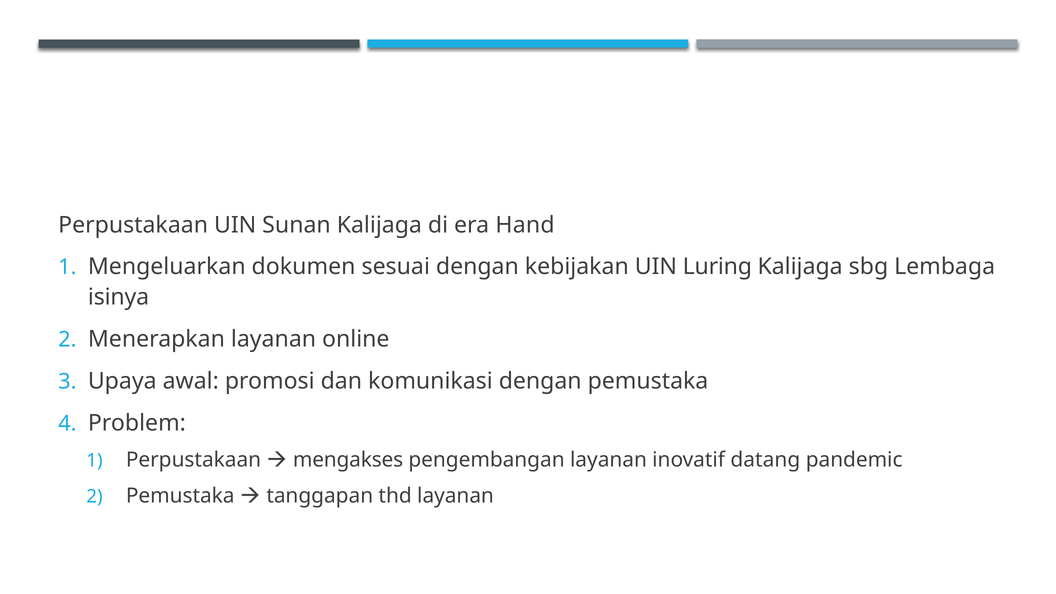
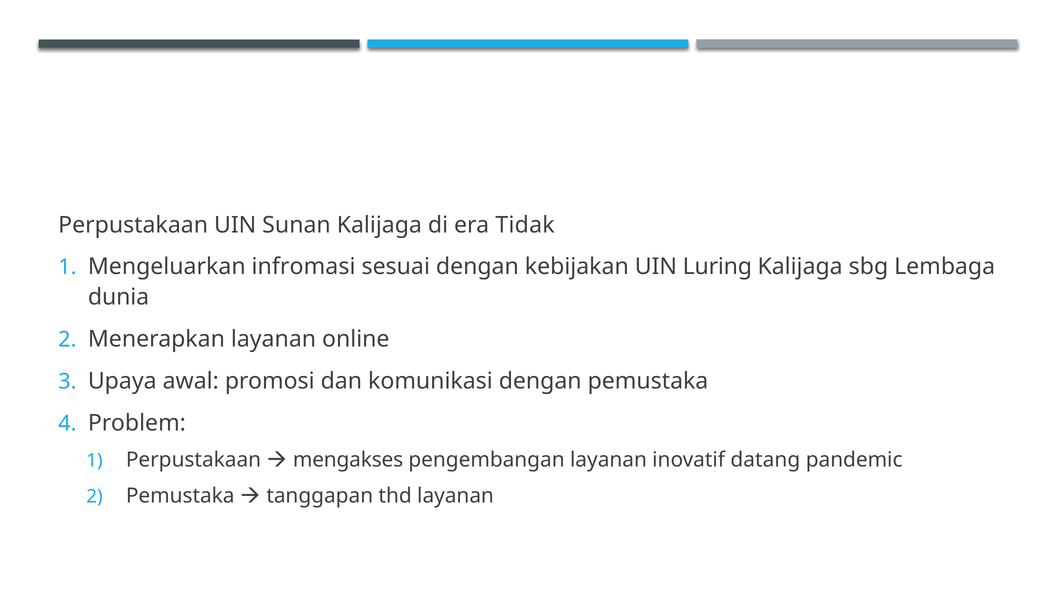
Hand: Hand -> Tidak (525, 225)
dokumen: dokumen -> infromasi (304, 267)
isinya: isinya -> dunia (119, 297)
